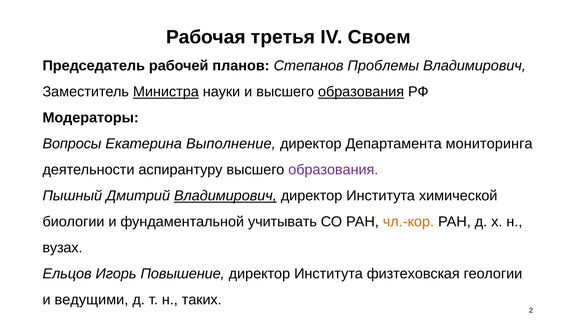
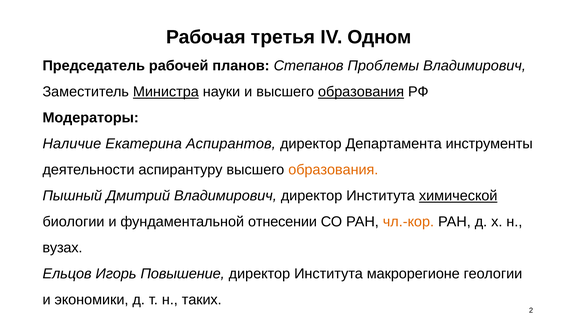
Своем: Своем -> Одном (379, 37)
Вопросы: Вопросы -> Наличие (72, 144)
Выполнение: Выполнение -> Аспирантов (231, 144)
мониторинга: мониторинга -> инструменты (489, 144)
образования colour: purple -> orange (333, 170)
Владимирович underline: present -> none (225, 196)
химической underline: none -> present (458, 196)
учитывать: учитывать -> отнесении (283, 222)
физтеховская: физтеховская -> макрорегионе (413, 273)
ведущими: ведущими -> экономики (92, 299)
